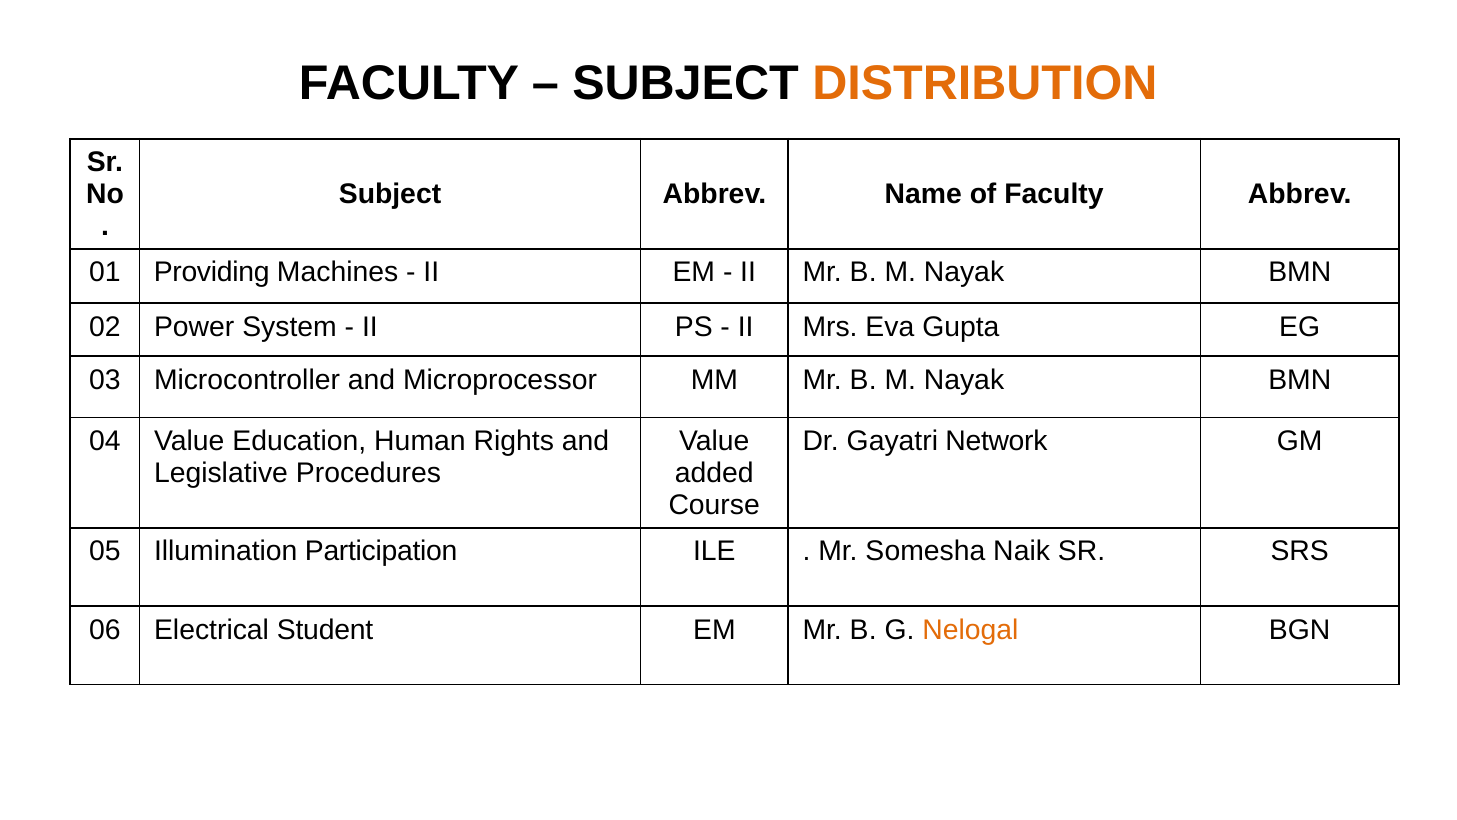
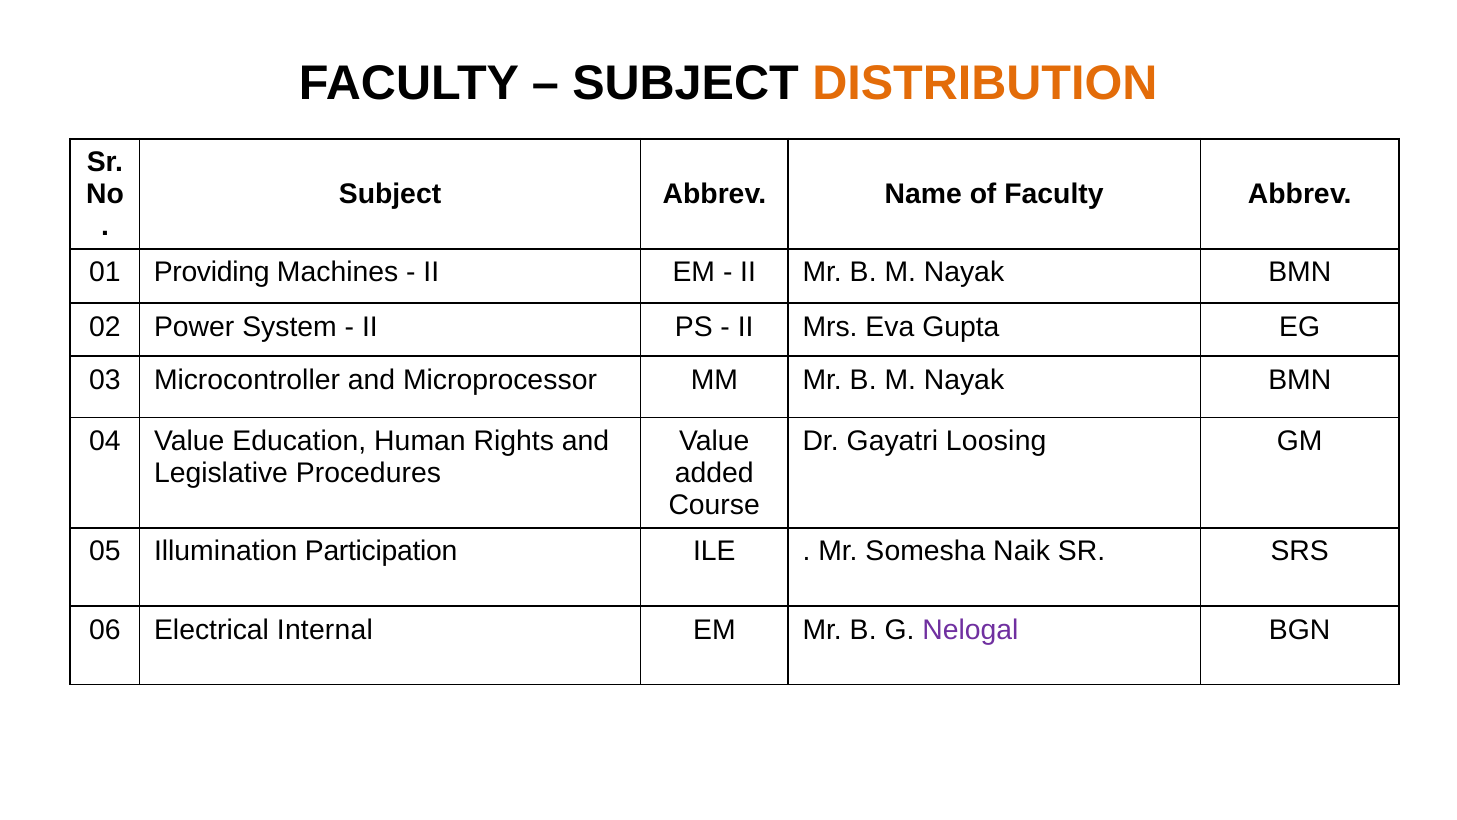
Network: Network -> Loosing (996, 441)
Student: Student -> Internal (325, 629)
Nelogal colour: orange -> purple (970, 629)
